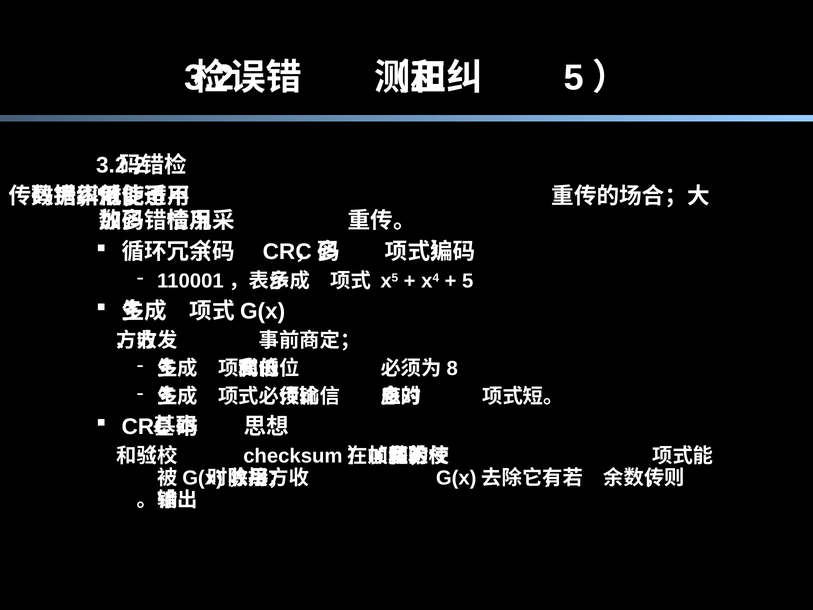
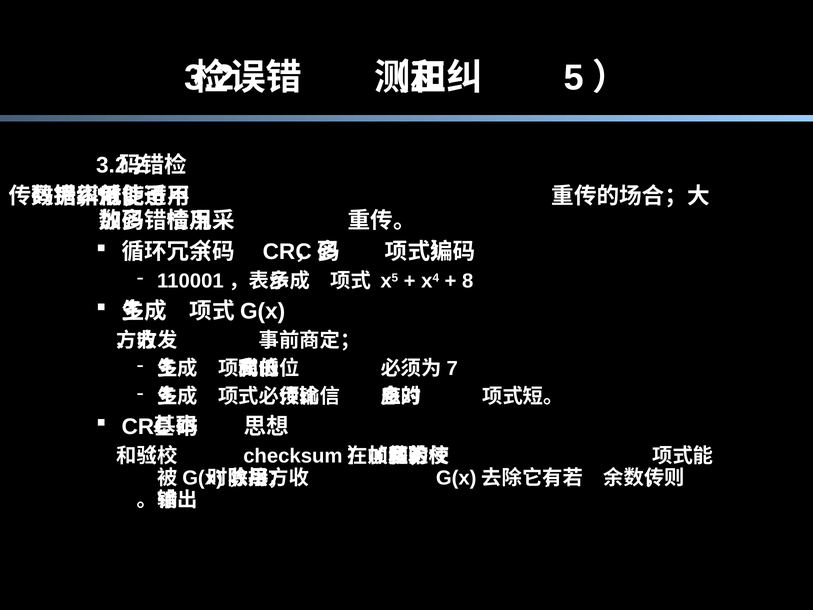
5: 5 -> 8 (468, 281)
8: 8 -> 7 (452, 368)
